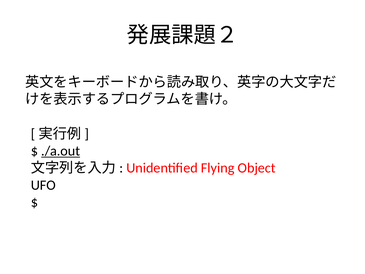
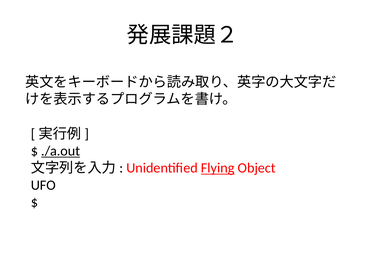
Flying underline: none -> present (218, 168)
